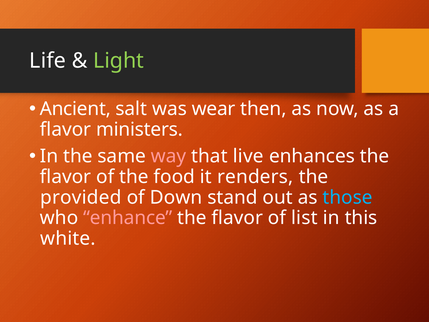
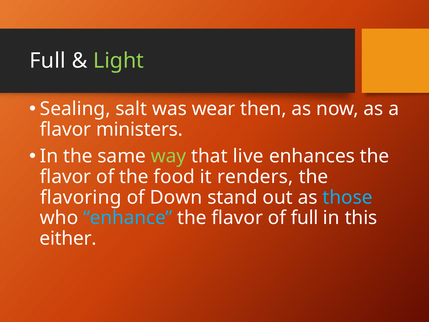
Life: Life -> Full (48, 61)
Ancient: Ancient -> Sealing (75, 109)
way colour: pink -> light green (169, 156)
provided: provided -> flavoring (81, 197)
enhance colour: pink -> light blue (128, 218)
of list: list -> full (305, 218)
white: white -> either (68, 238)
